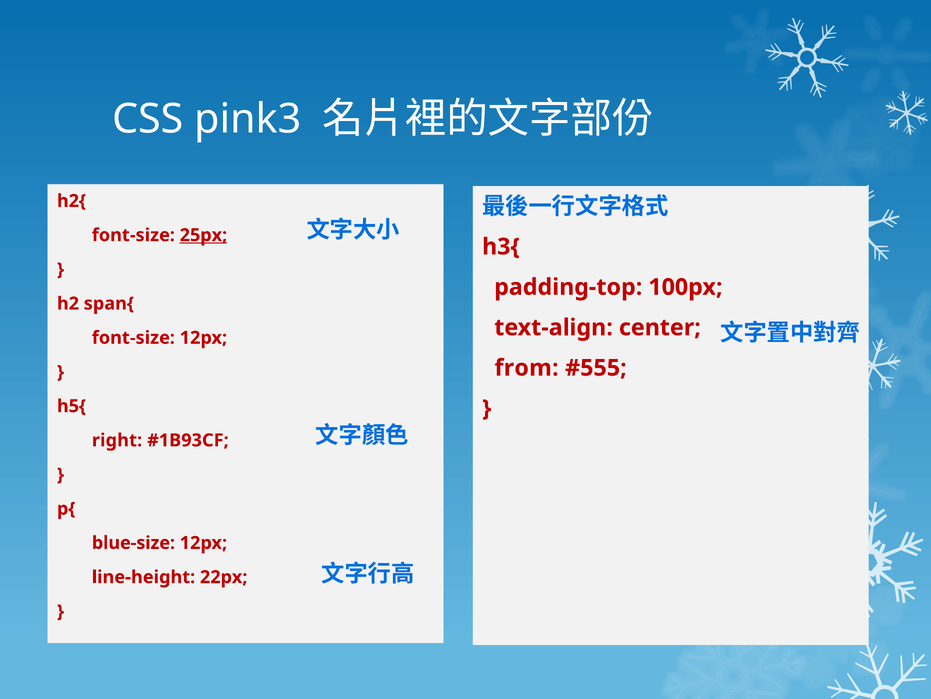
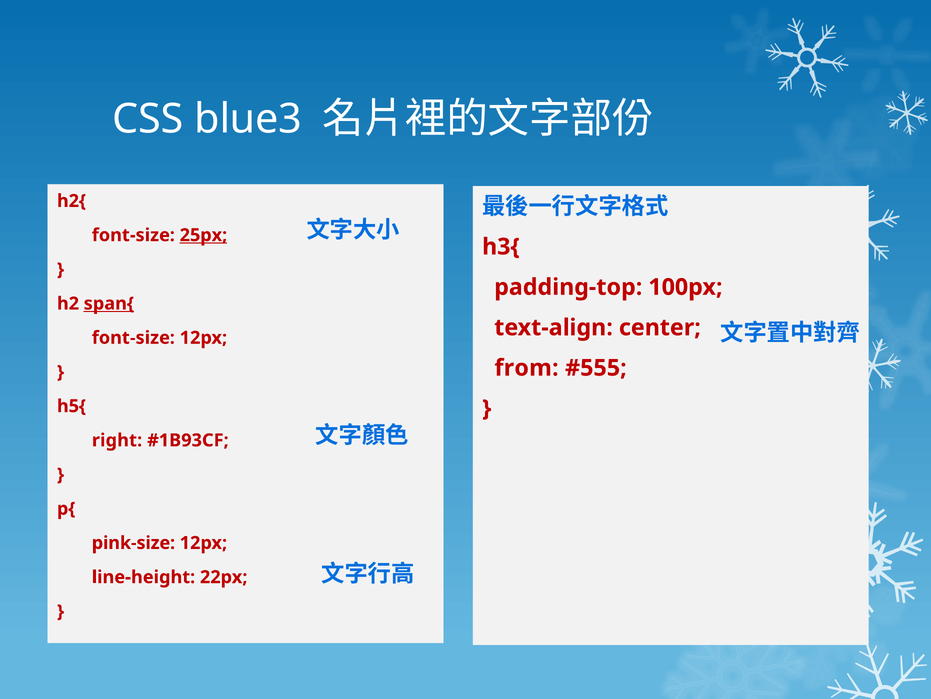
pink3: pink3 -> blue3 (248, 119)
span{ underline: none -> present (109, 303)
blue-size: blue-size -> pink-size (133, 542)
